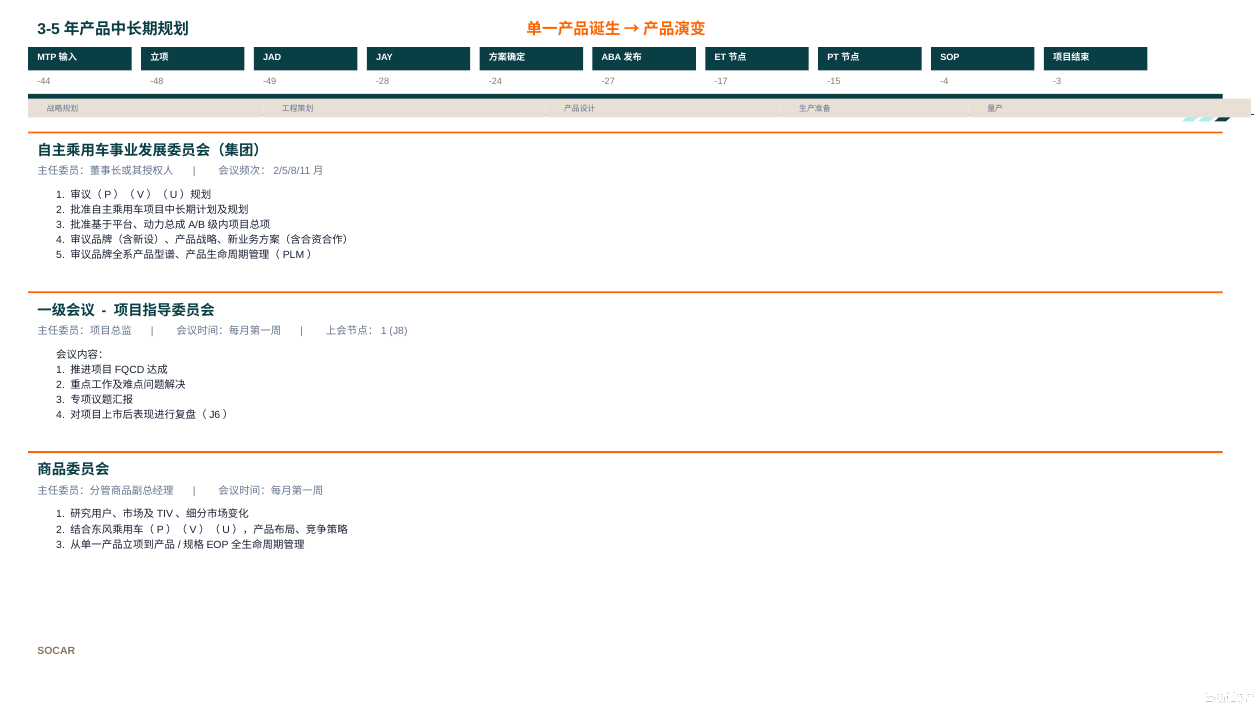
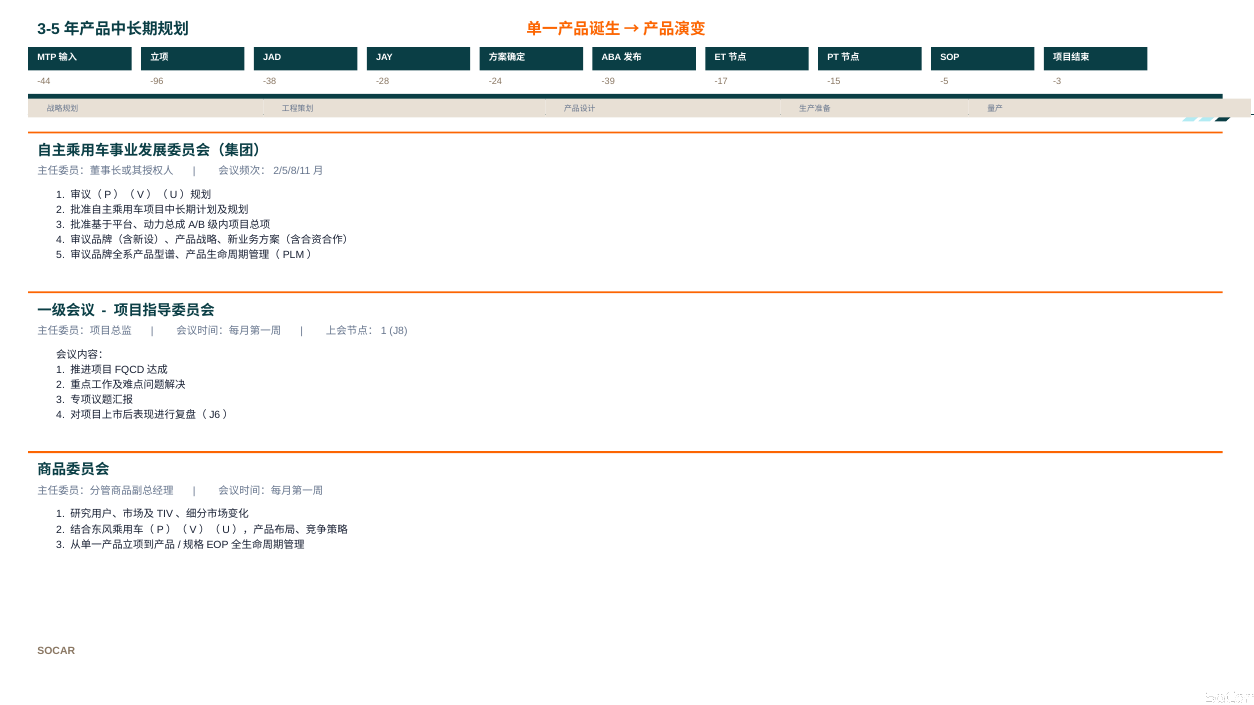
-48: -48 -> -96 (157, 81)
-49: -49 -> -38 (270, 81)
-27: -27 -> -39 (608, 81)
-4: -4 -> -5 (944, 81)
